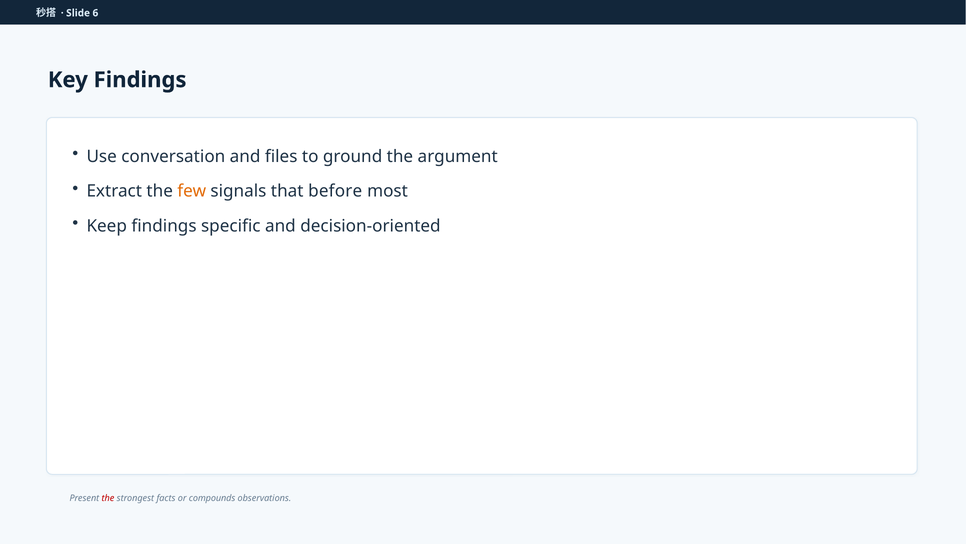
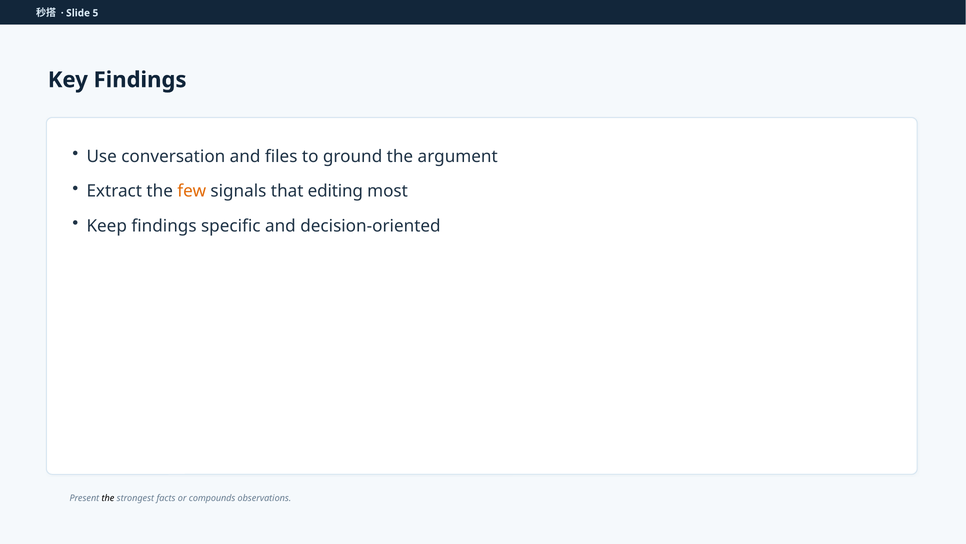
6: 6 -> 5 (95, 13)
before: before -> editing (335, 191)
the colour: red -> black (108, 498)
